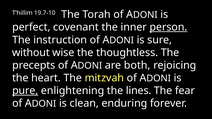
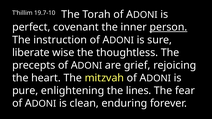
without: without -> liberate (31, 53)
both: both -> grief (137, 65)
pure underline: present -> none (25, 91)
